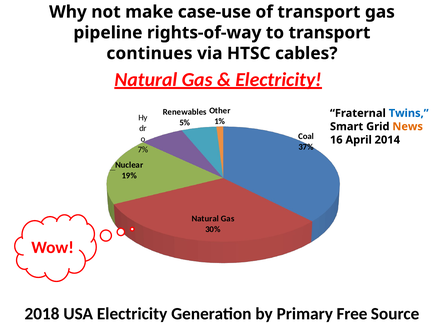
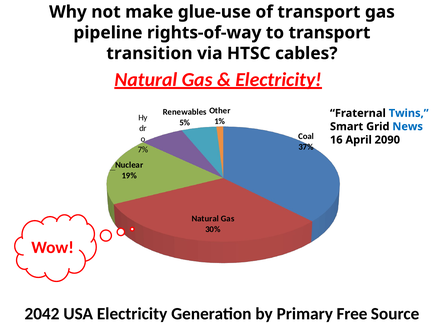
case-use: case-use -> glue-use (214, 12)
continues: continues -> transition (149, 53)
News colour: orange -> blue (408, 127)
2014: 2014 -> 2090 (387, 140)
2018: 2018 -> 2042 (42, 314)
